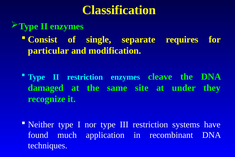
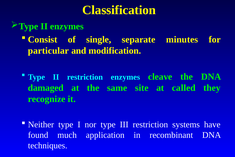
requires: requires -> minutes (182, 39)
under: under -> called (184, 88)
